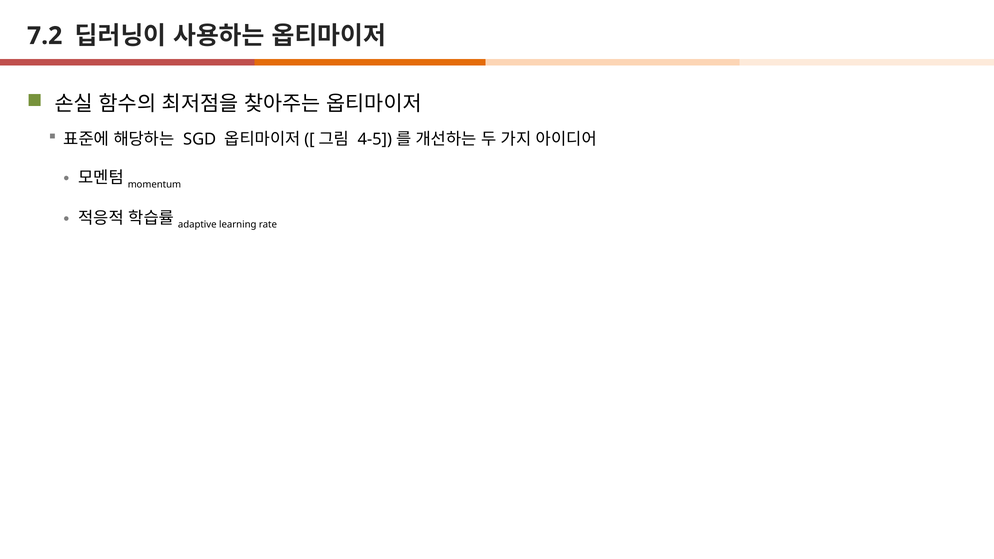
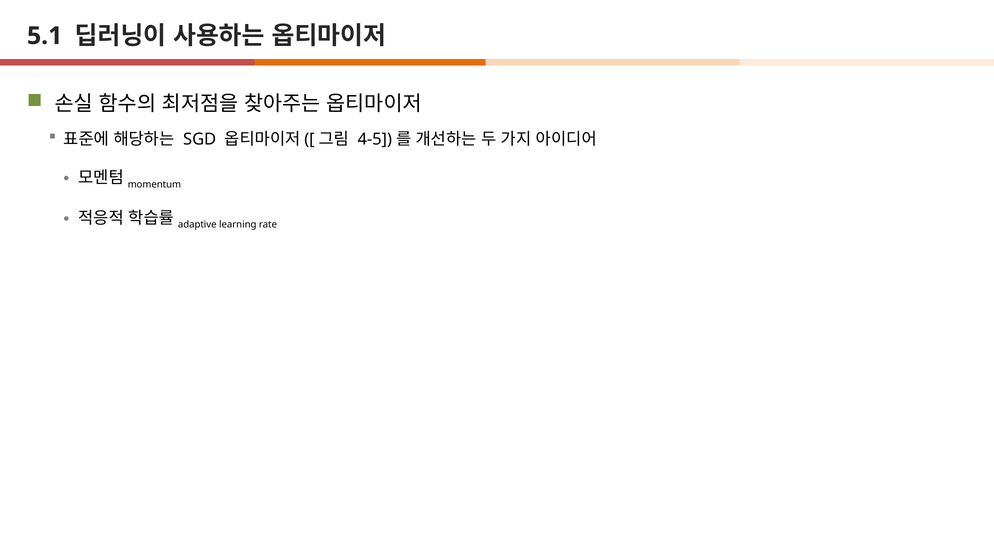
7.2: 7.2 -> 5.1 (45, 36)
